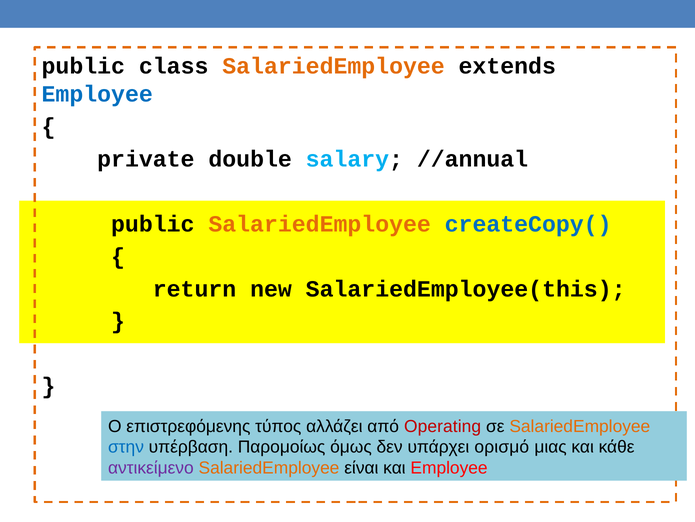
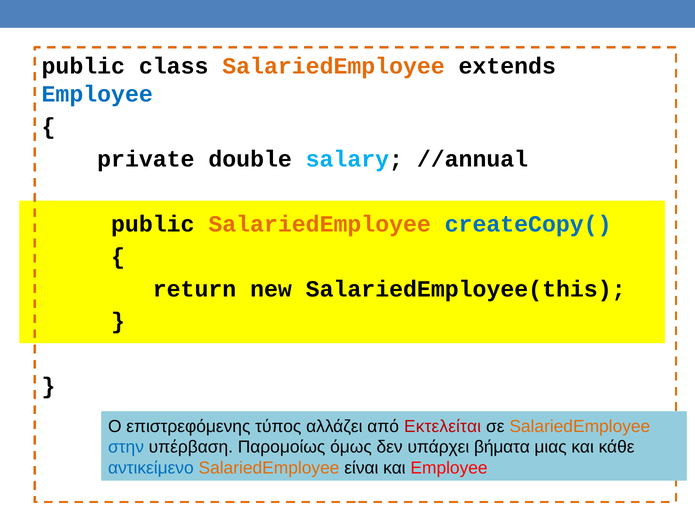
Operating: Operating -> Εκτελείται (443, 426)
ορισμό: ορισμό -> βήματα (502, 447)
αντικείμενο colour: purple -> blue (151, 467)
